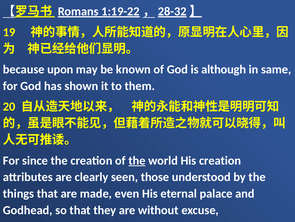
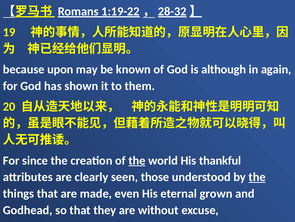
same: same -> again (276, 69)
His creation: creation -> thankful (220, 160)
the underline: none -> present (257, 177)
palace: palace -> grown (216, 193)
